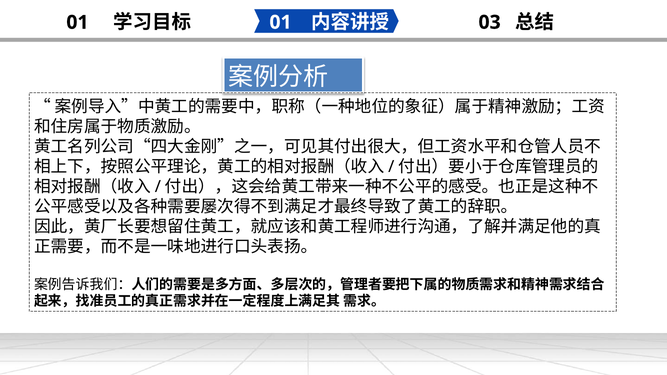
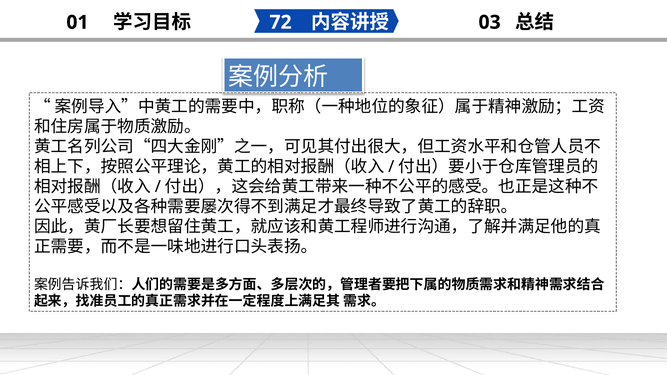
01: 01 -> 72 (281, 22)
